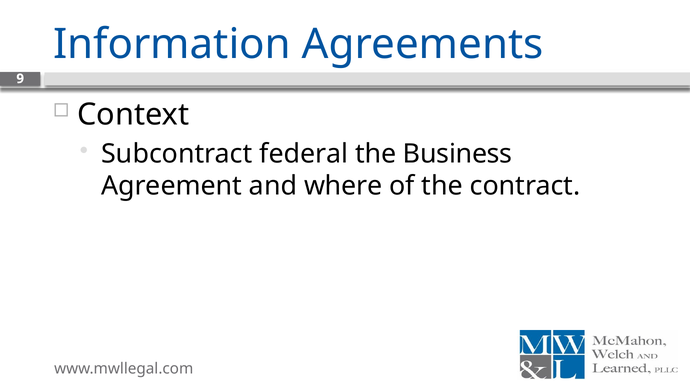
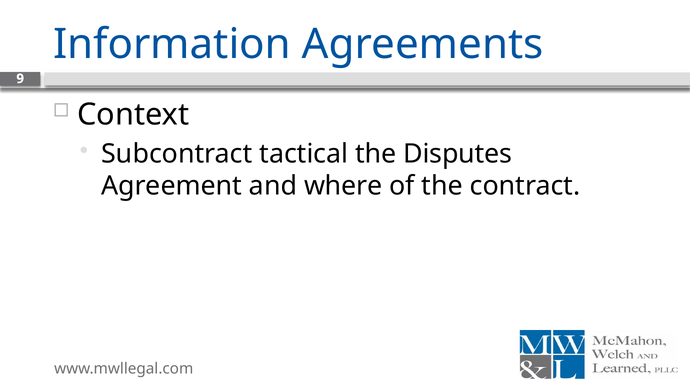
federal: federal -> tactical (304, 154)
Business: Business -> Disputes (458, 154)
